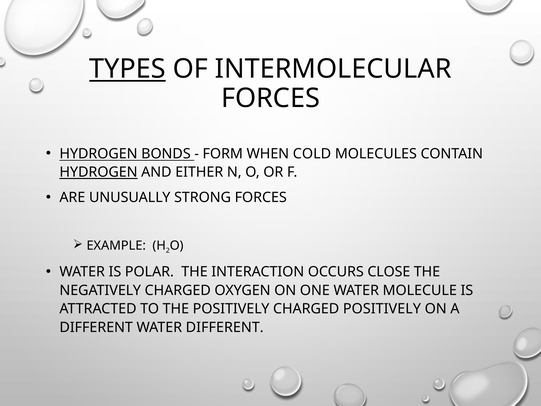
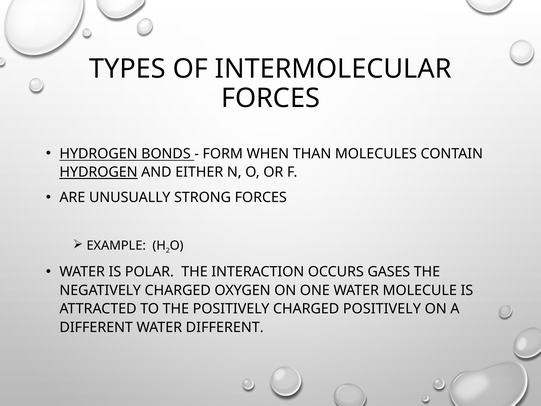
TYPES underline: present -> none (128, 69)
COLD: COLD -> THAN (312, 154)
CLOSE: CLOSE -> GASES (389, 272)
